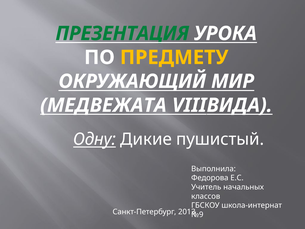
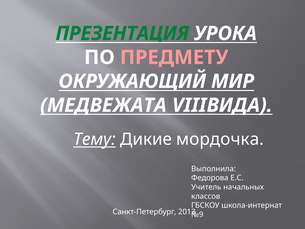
ПРЕДМЕТУ colour: yellow -> pink (174, 57)
Одну: Одну -> Тему (95, 139)
пушистый: пушистый -> мордочка (220, 139)
